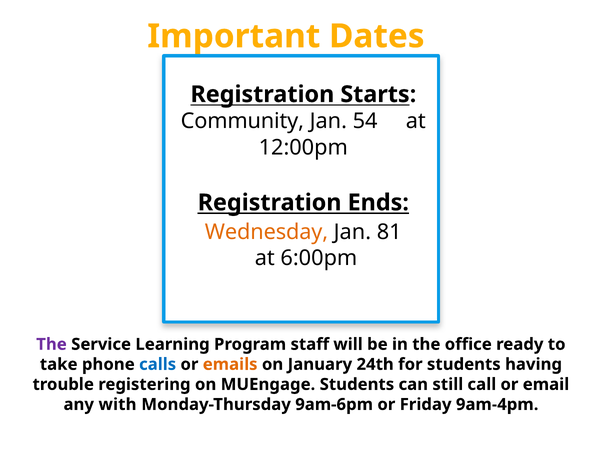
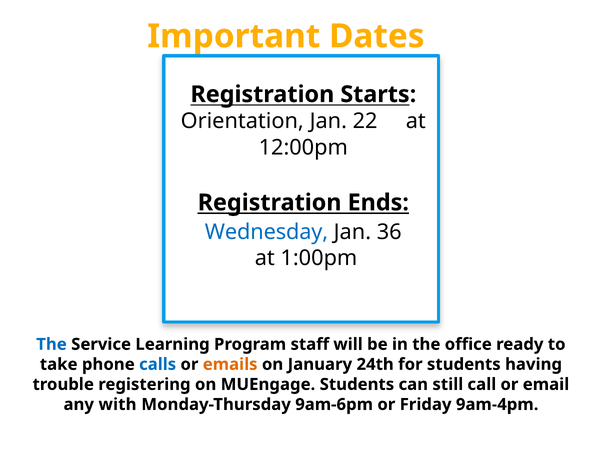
Community: Community -> Orientation (242, 121)
54: 54 -> 22 (365, 121)
Wednesday colour: orange -> blue (266, 232)
81: 81 -> 36 (389, 232)
6:00pm: 6:00pm -> 1:00pm (319, 258)
The colour: purple -> blue (52, 345)
